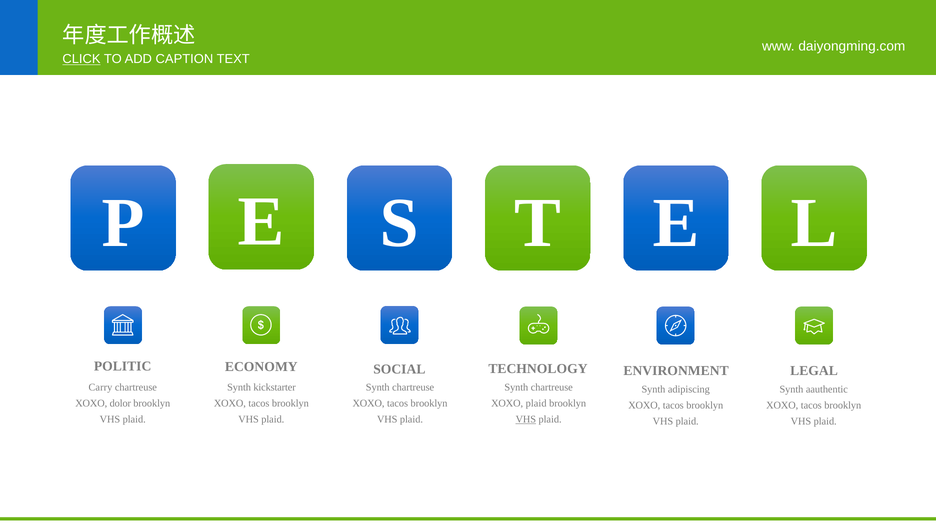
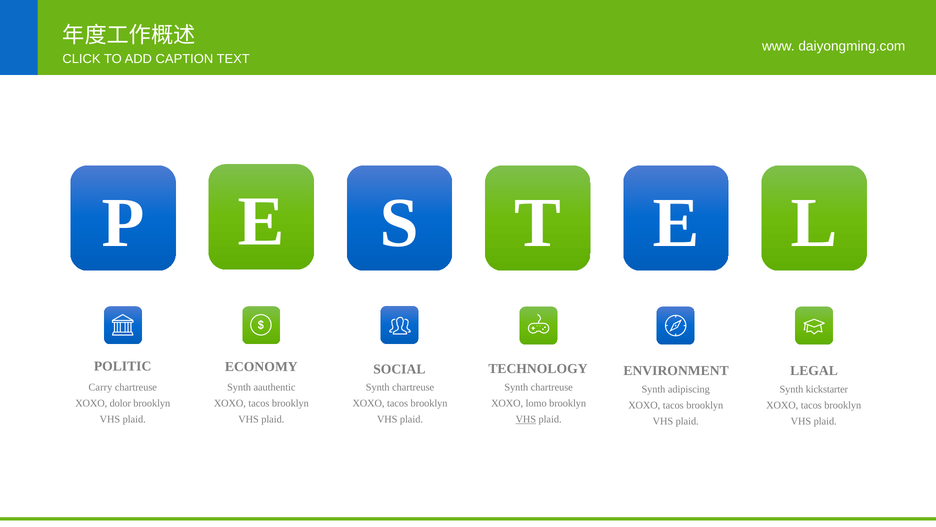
CLICK underline: present -> none (81, 59)
kickstarter: kickstarter -> aauthentic (274, 387)
aauthentic: aauthentic -> kickstarter (827, 389)
XOXO plaid: plaid -> lomo (536, 403)
